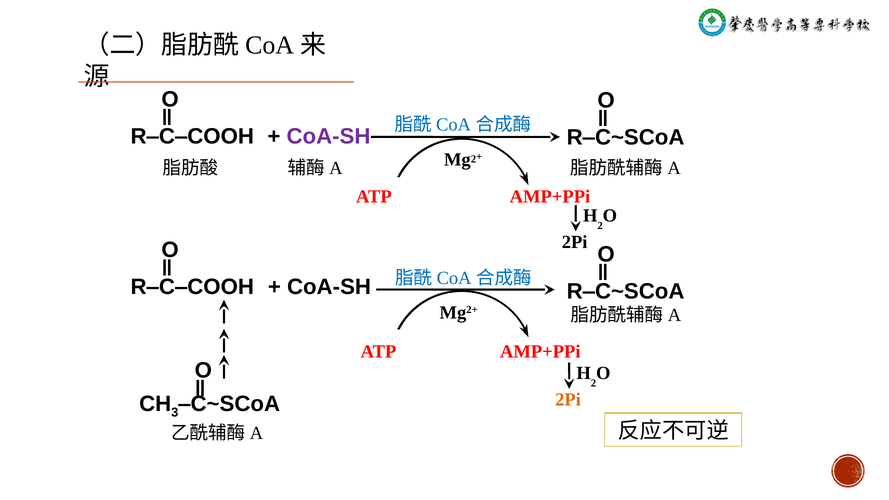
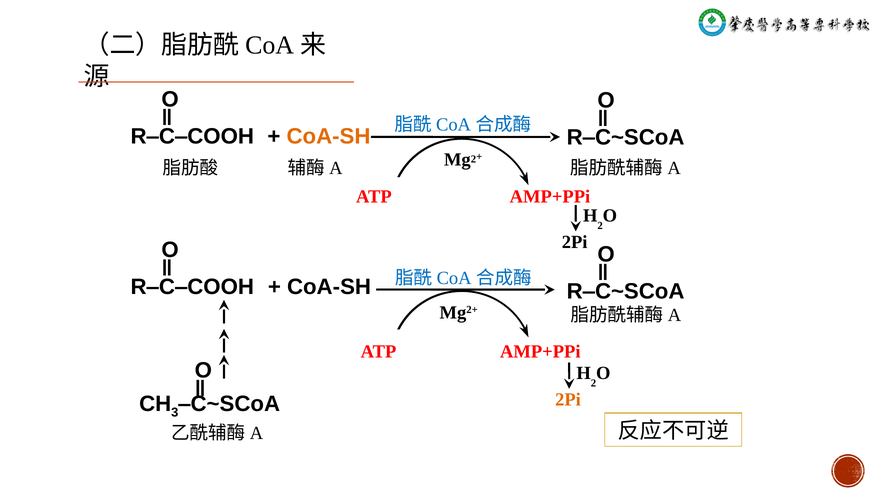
CoA-SH colour: purple -> orange (328, 136)
